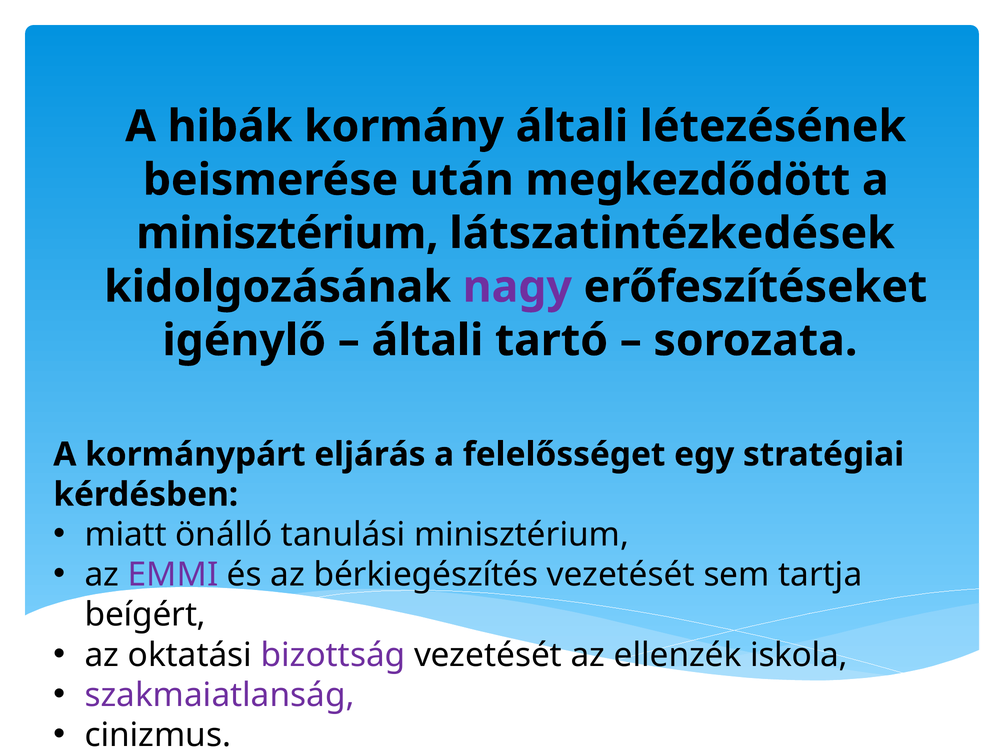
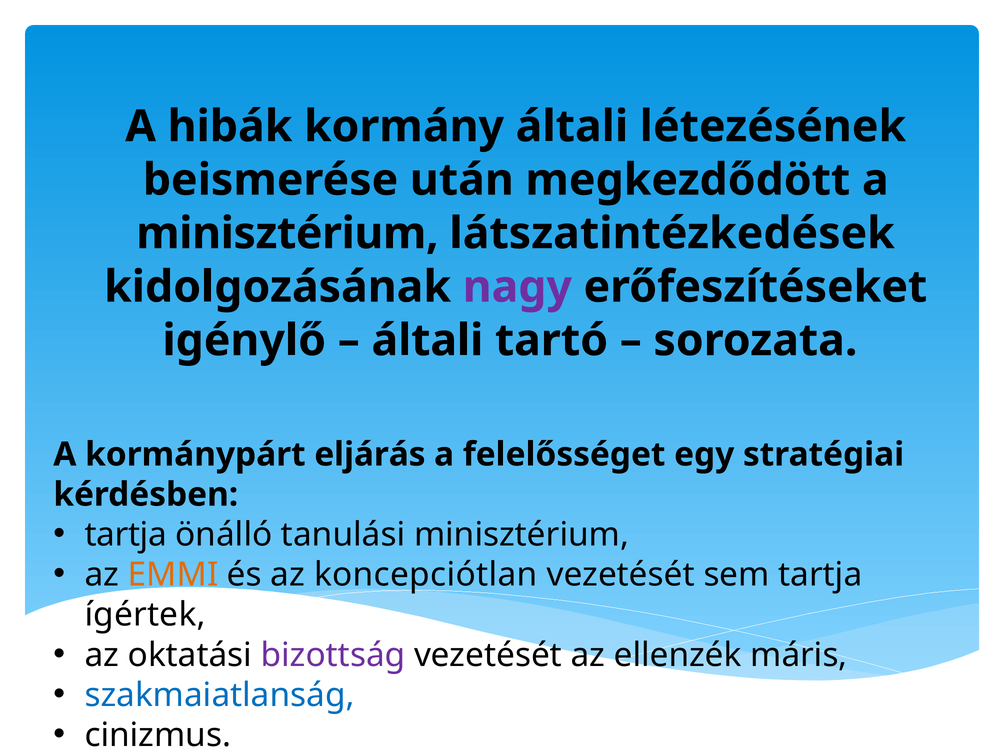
miatt: miatt -> tartja (126, 535)
EMMI colour: purple -> orange (173, 575)
bérkiegészítés: bérkiegészítés -> koncepciótlan (426, 575)
beígért: beígért -> ígértek (145, 615)
iskola: iskola -> máris (799, 655)
szakmaiatlanság colour: purple -> blue (220, 695)
